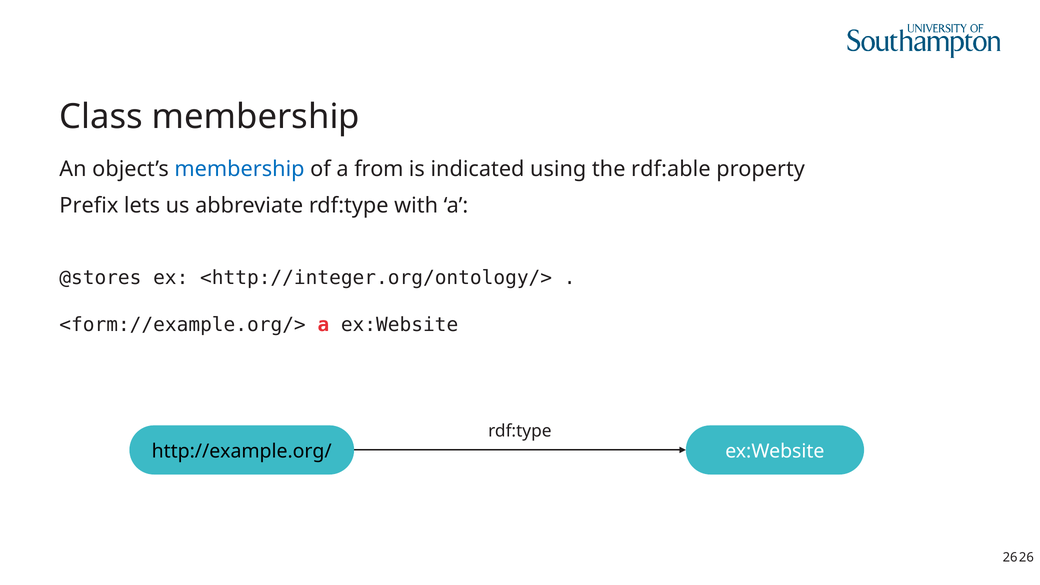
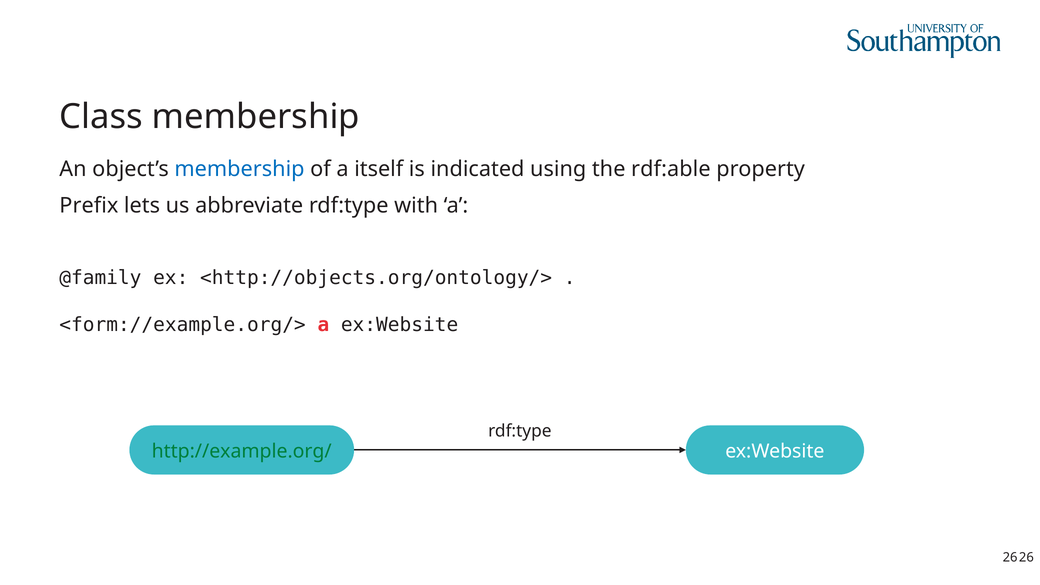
from: from -> itself (379, 169)
@stores: @stores -> @family (100, 278)
<http://integer.org/ontology/>: <http://integer.org/ontology/> -> <http://objects.org/ontology/> (376, 278)
http://example.org/ colour: black -> green (242, 451)
